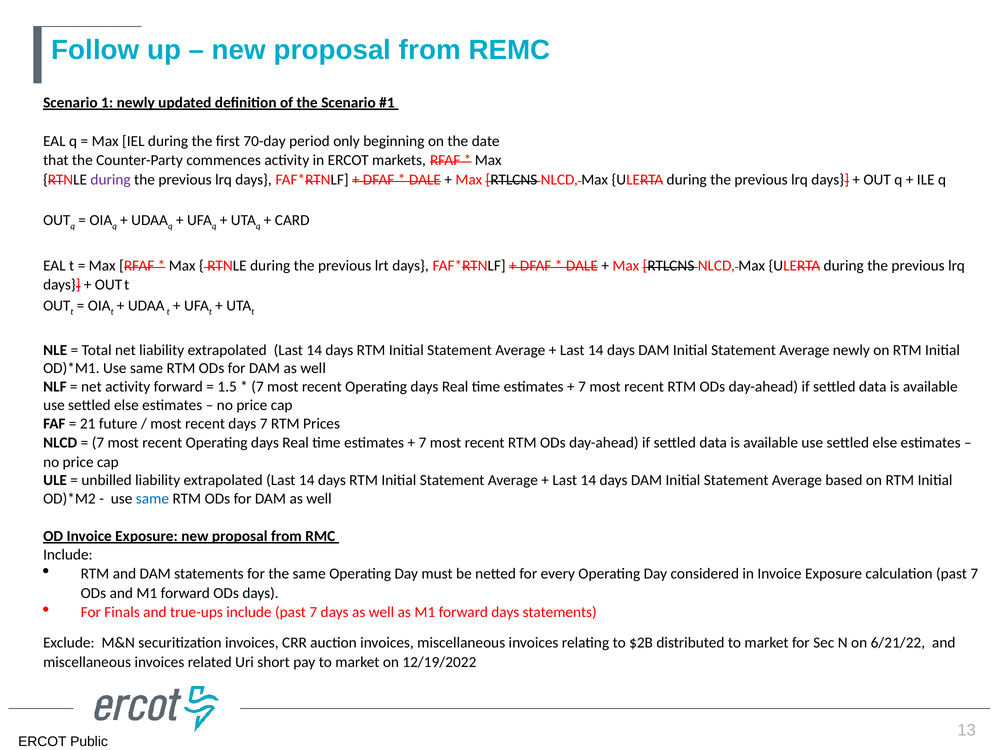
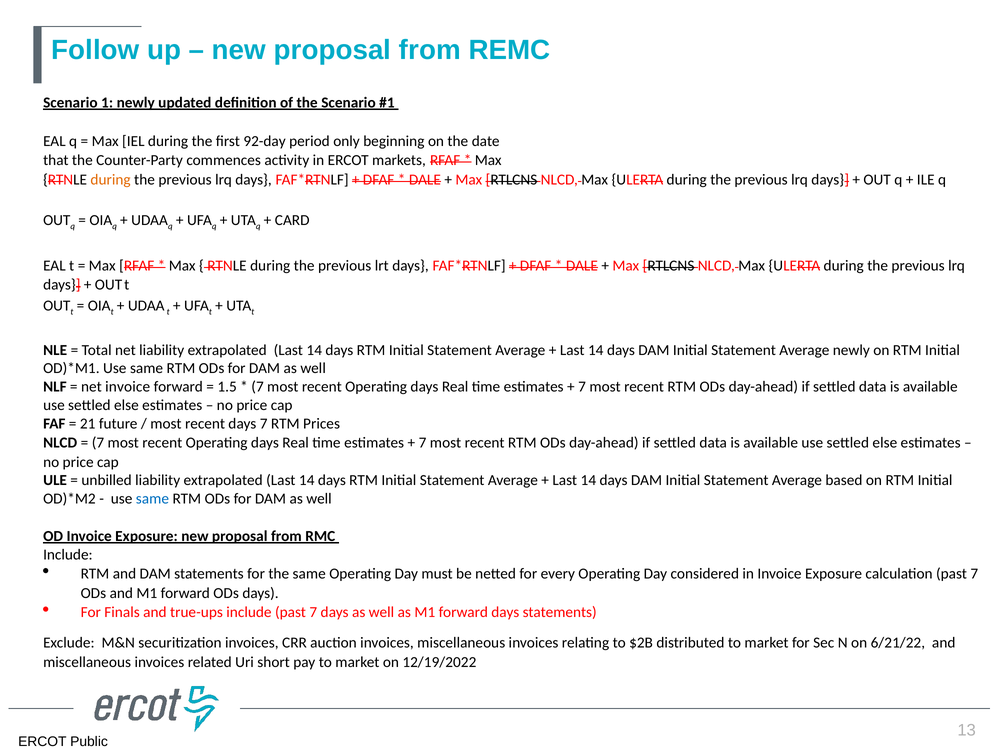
70-day: 70-day -> 92-day (265, 141)
during colour: purple -> orange (111, 179)
net activity: activity -> invoice (128, 387)
